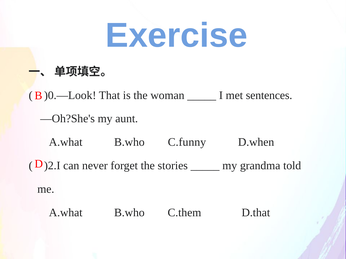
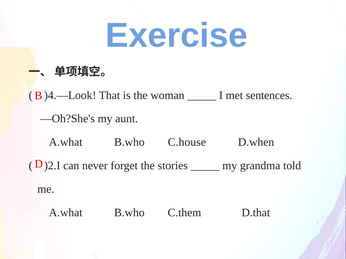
)0.—Look: )0.—Look -> )4.—Look (70, 95)
C.funny: C.funny -> C.house (187, 142)
